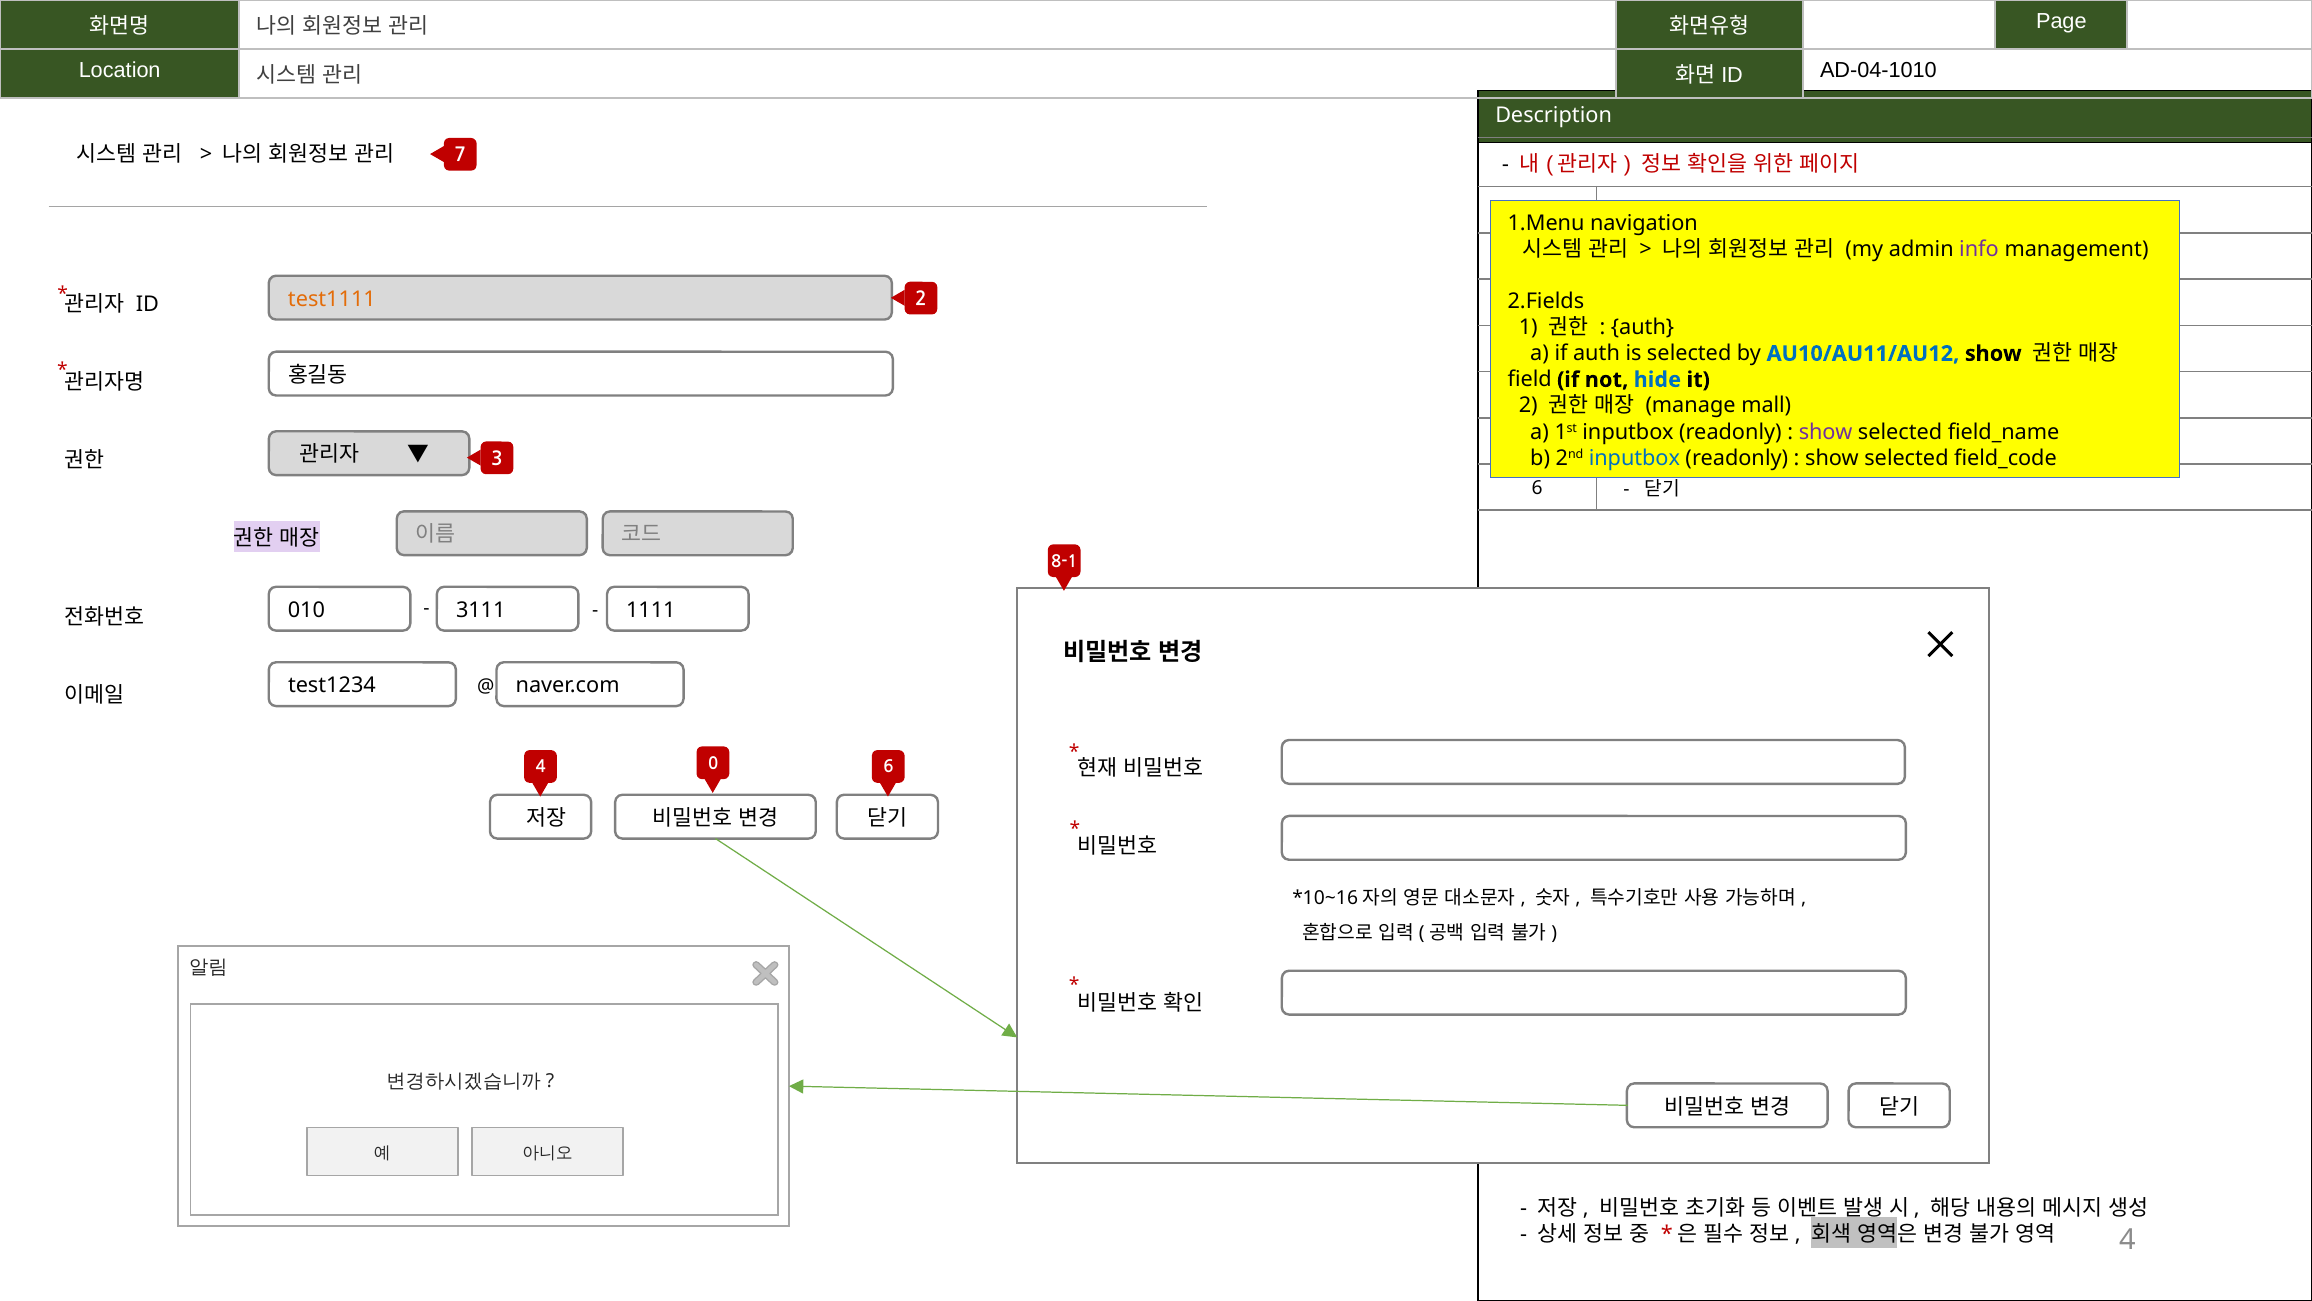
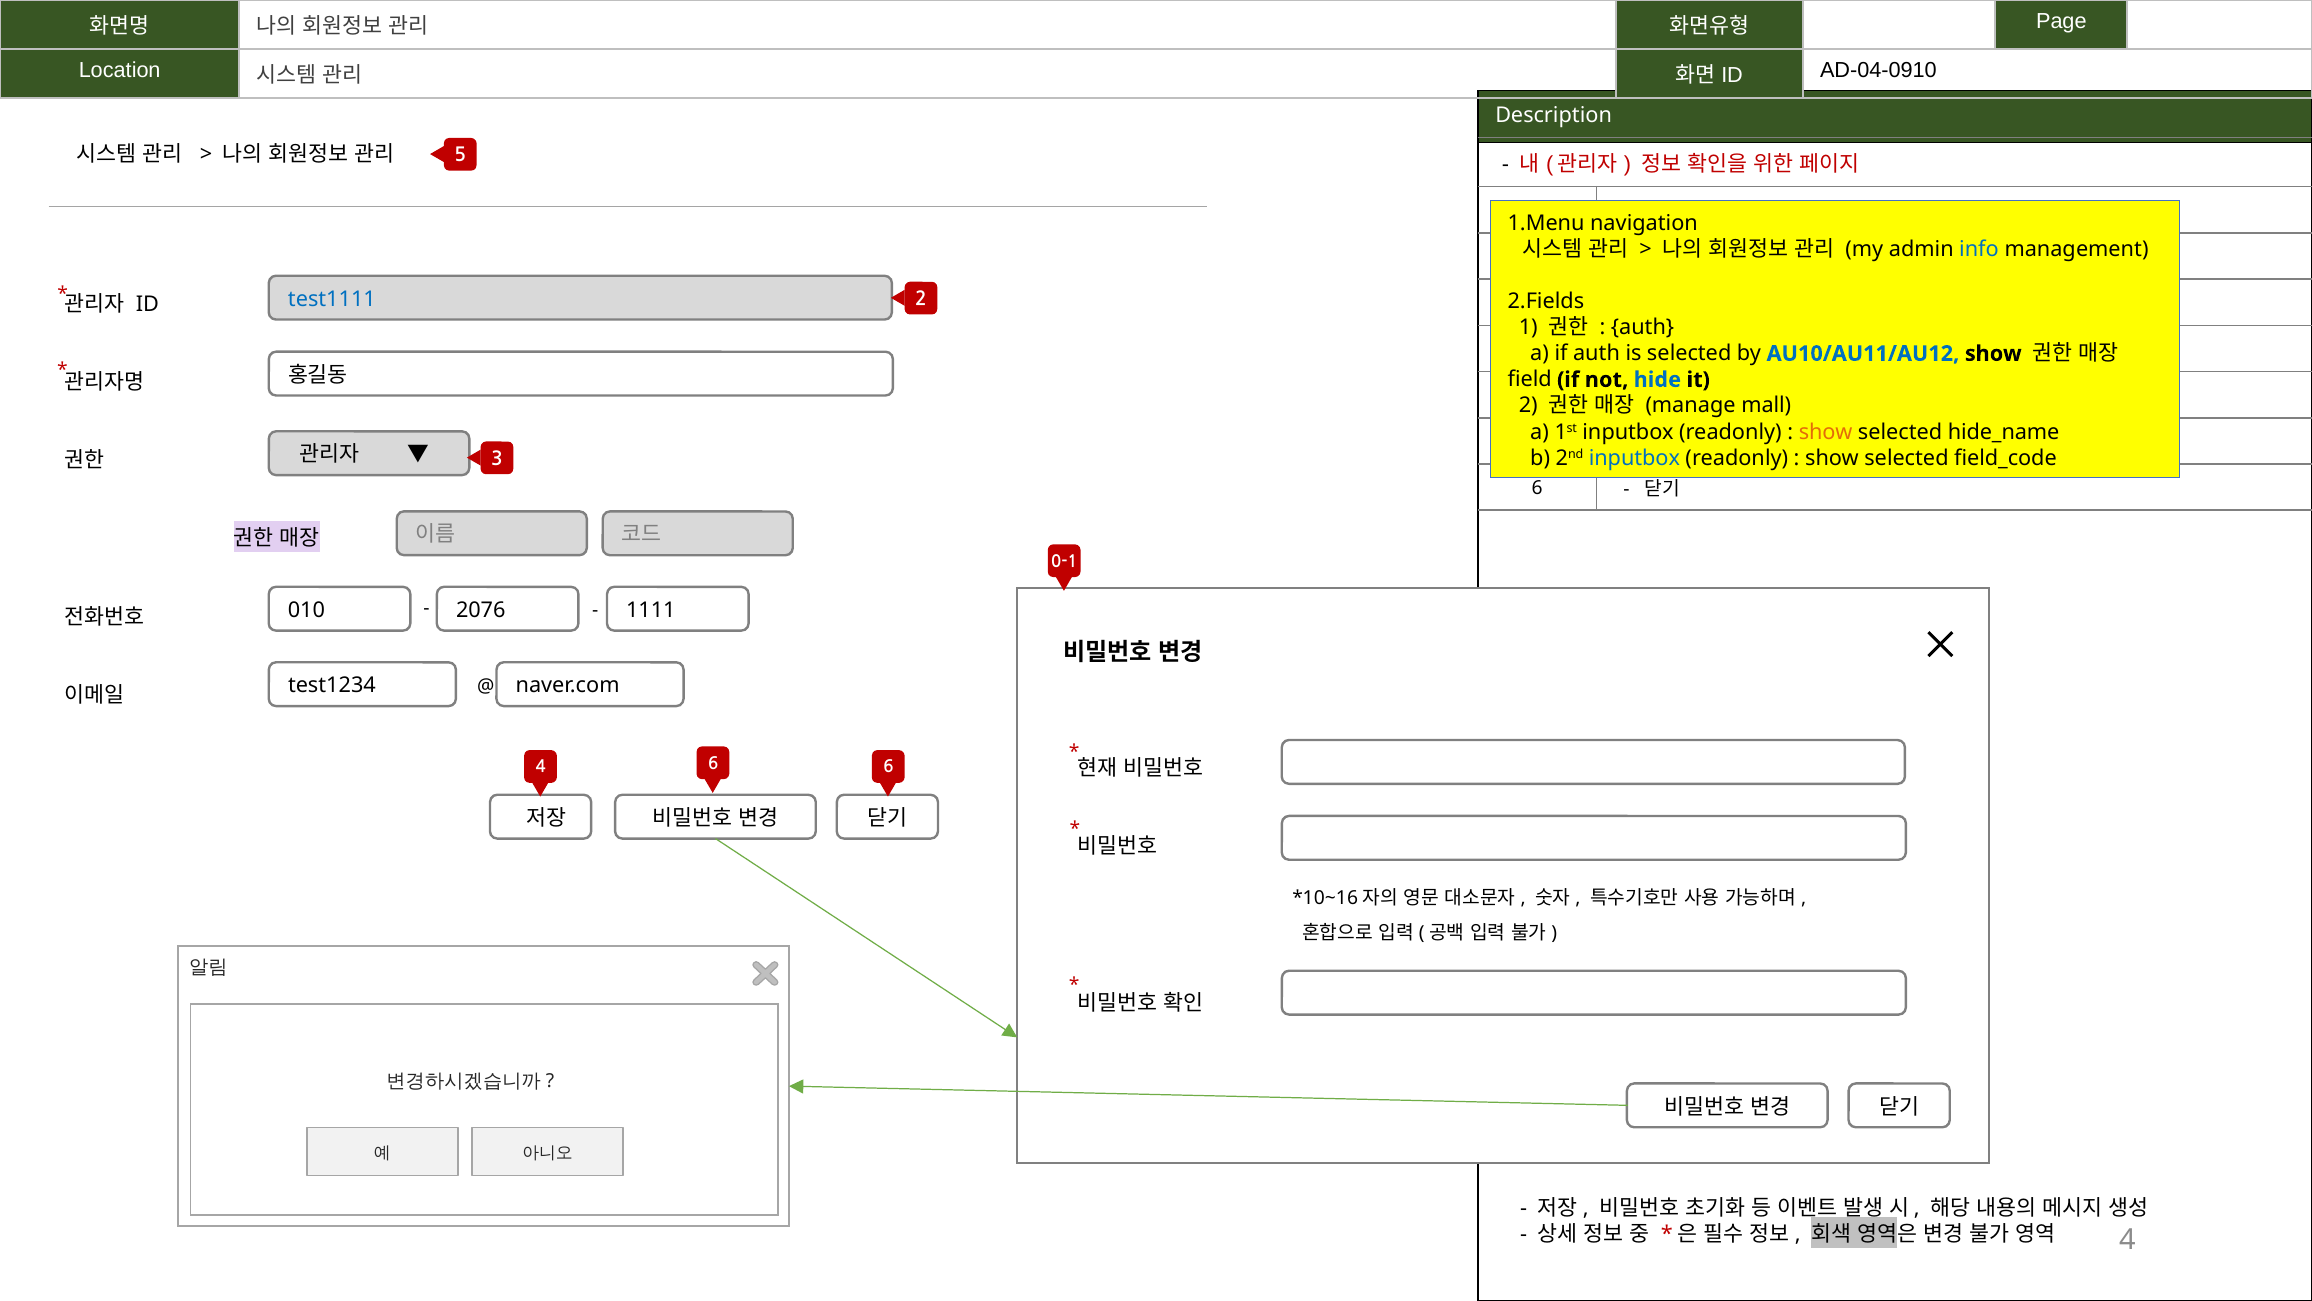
AD-04-1010: AD-04-1010 -> AD-04-0910 (1878, 70)
7: 7 -> 5 (460, 156)
info colour: purple -> blue (1979, 249)
test1111 colour: orange -> blue (332, 299)
show colour: purple -> orange (1826, 432)
field_name: field_name -> hide_name (2004, 432)
8-1: 8-1 -> 0-1 (1064, 561)
3111: 3111 -> 2076 (481, 610)
4 0: 0 -> 6 (713, 763)
